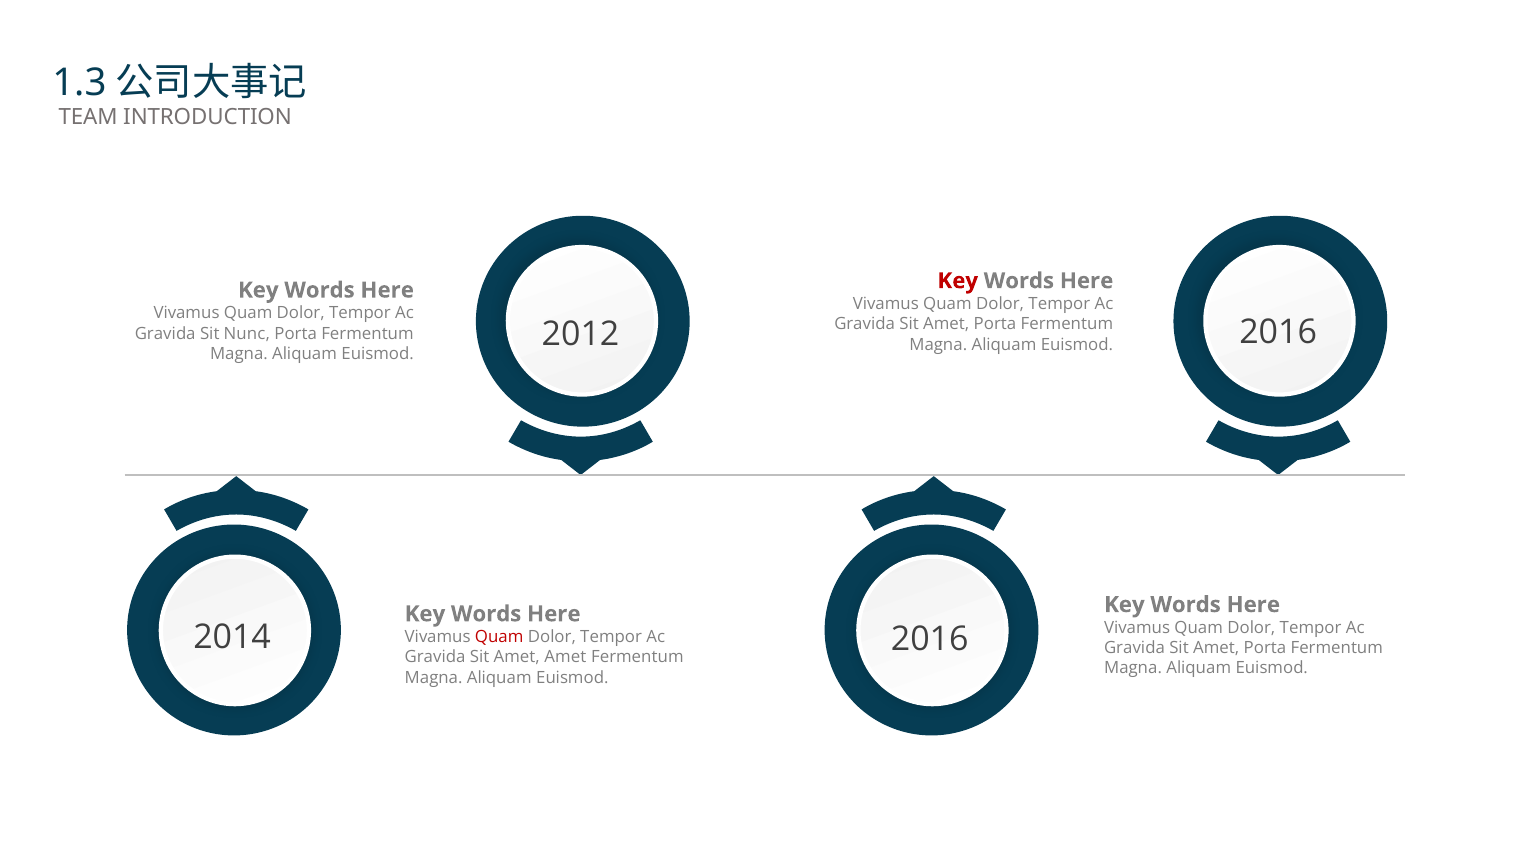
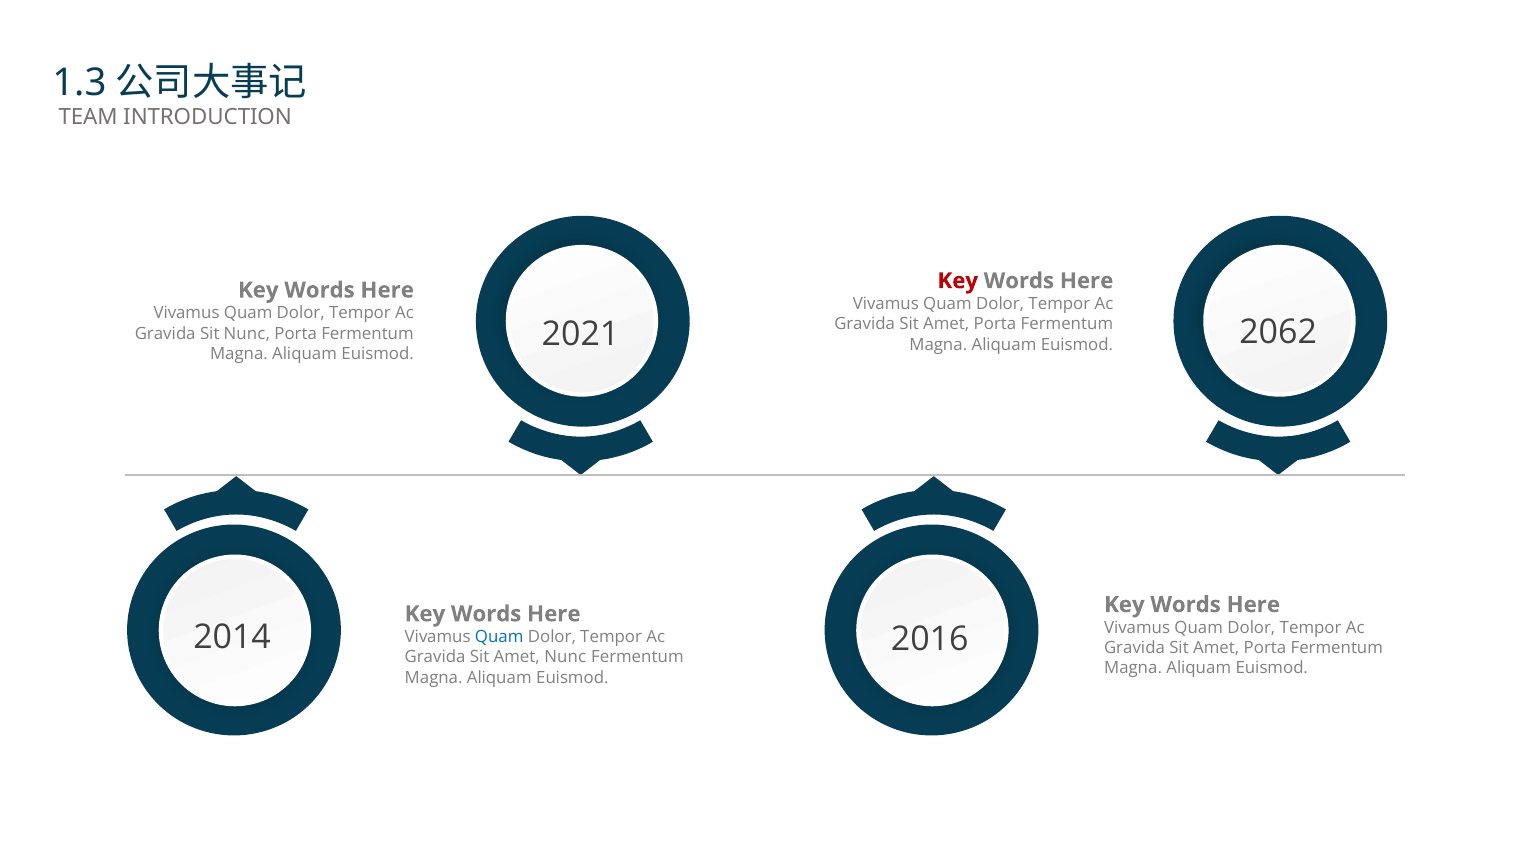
2016: 2016 -> 2062 (1278, 332)
2012: 2012 -> 2021 (581, 334)
Quam colour: red -> blue (499, 637)
Amet Amet: Amet -> Nunc (565, 657)
